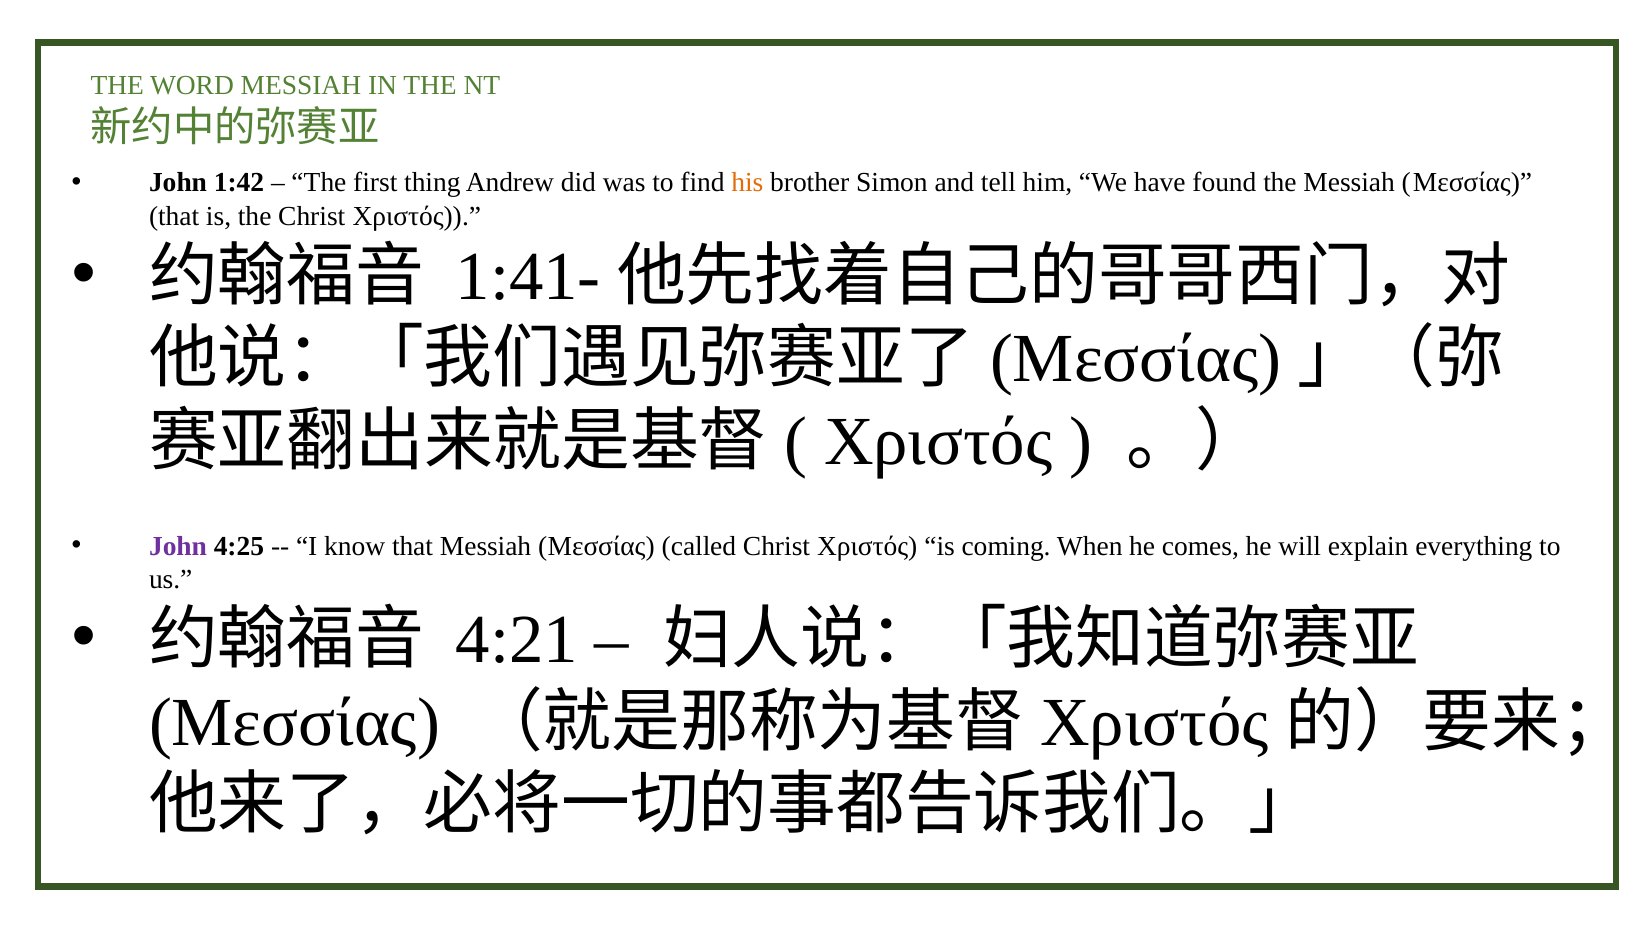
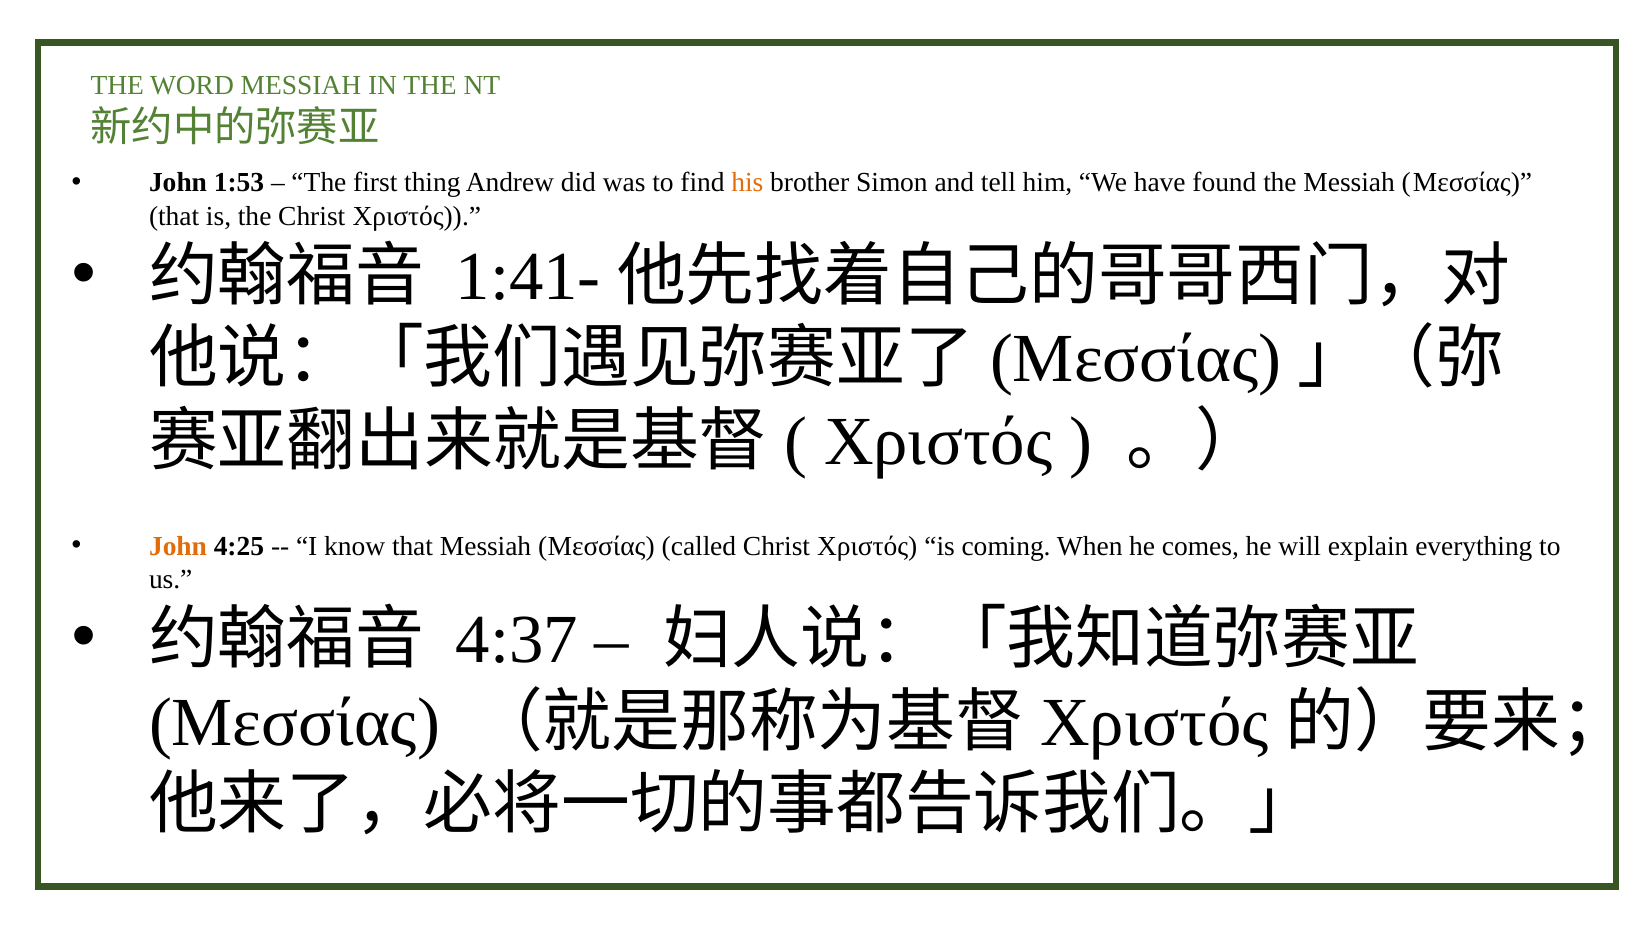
1:42: 1:42 -> 1:53 (239, 183)
John colour: purple -> orange (178, 546)
4:21: 4:21 -> 4:37 (517, 640)
